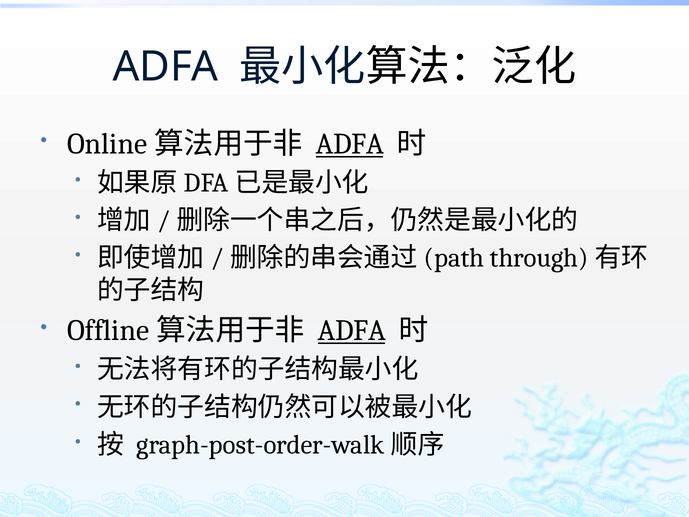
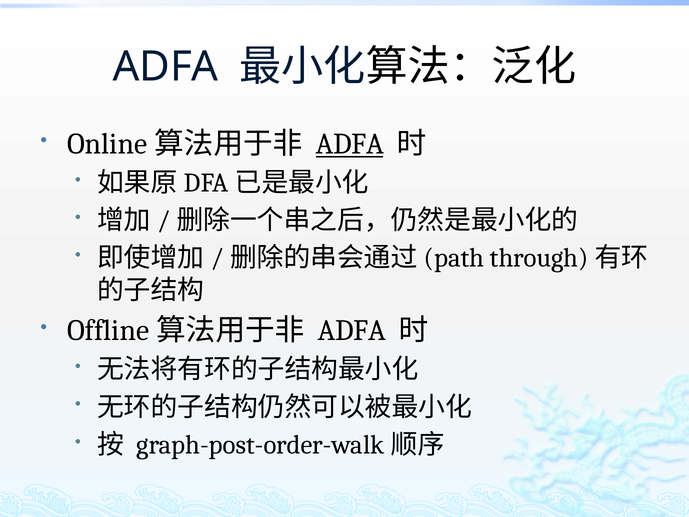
ADFA underline: present -> none (352, 330)
